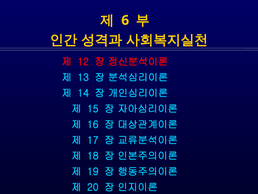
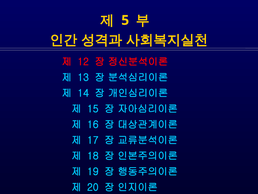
6: 6 -> 5 (125, 20)
